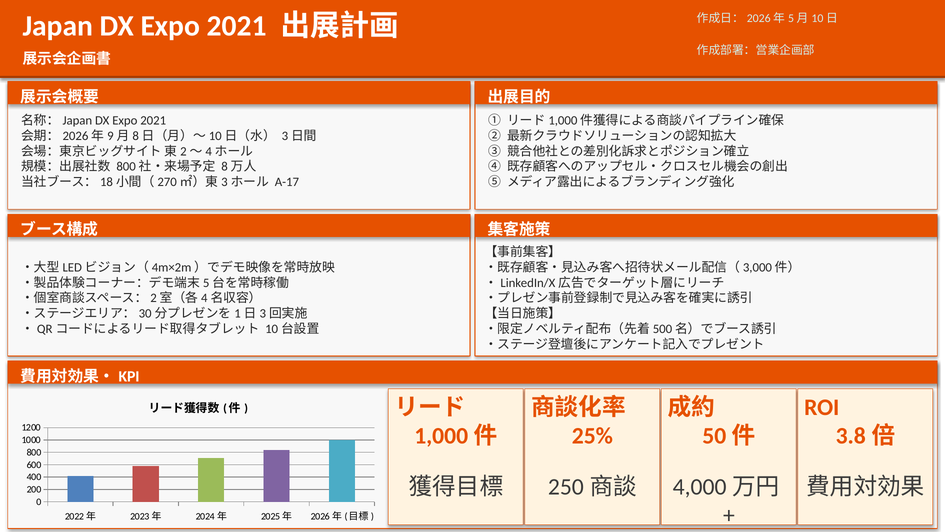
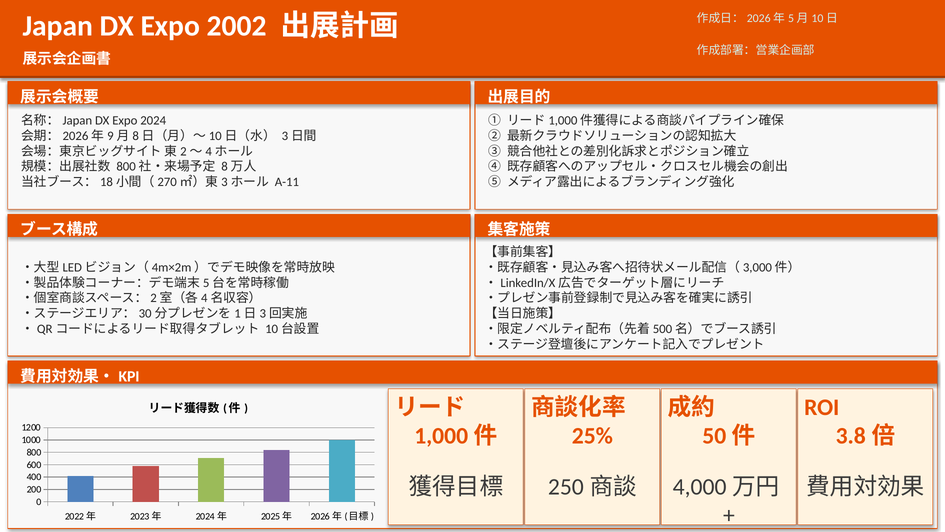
Japan DX Expo 2021: 2021 -> 2002 (237, 26)
2021: 2021 -> 2024 (153, 121)
A-17: A-17 -> A-11 (287, 182)
